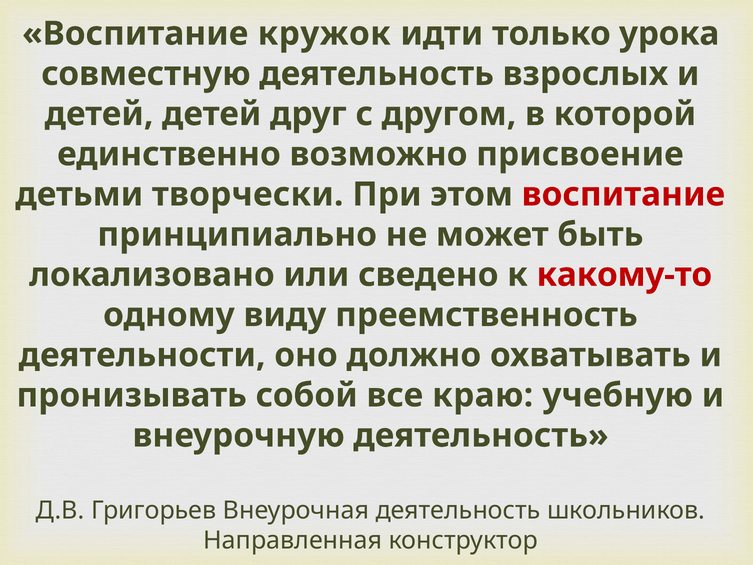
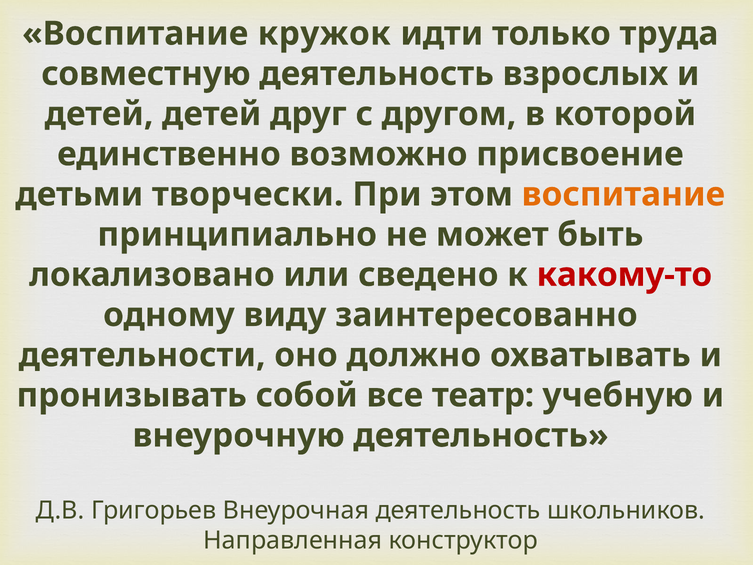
урока: урока -> труда (669, 34)
воспитание colour: red -> orange (623, 194)
преемственность: преемственность -> заинтересованно (486, 315)
краю: краю -> театр (483, 395)
